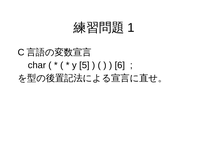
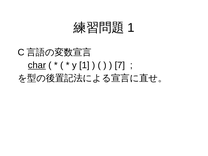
char underline: none -> present (37, 65)
y 5: 5 -> 1 (84, 65)
6: 6 -> 7 (120, 65)
